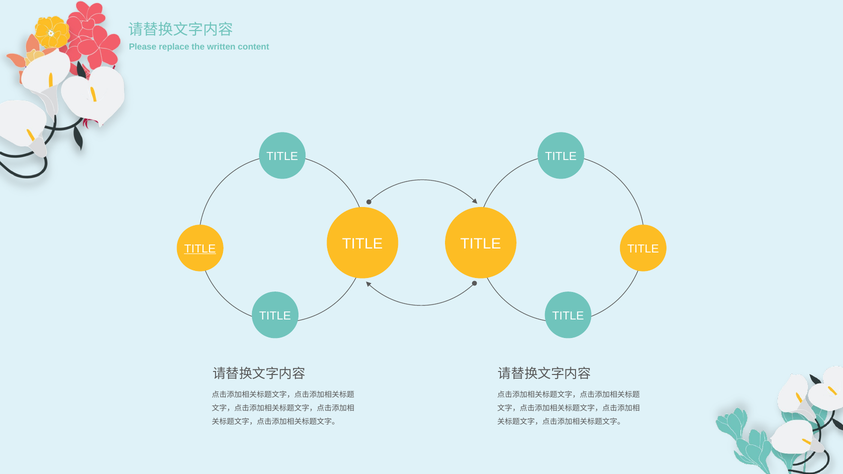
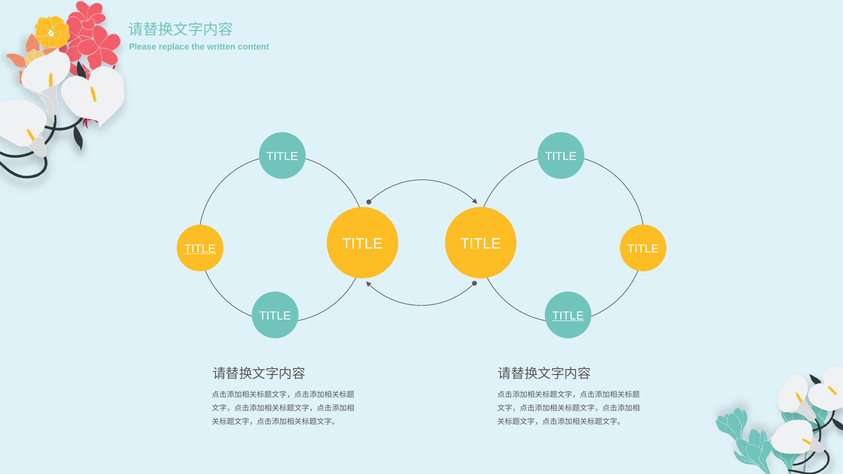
TITLE underline: none -> present (568, 316)
